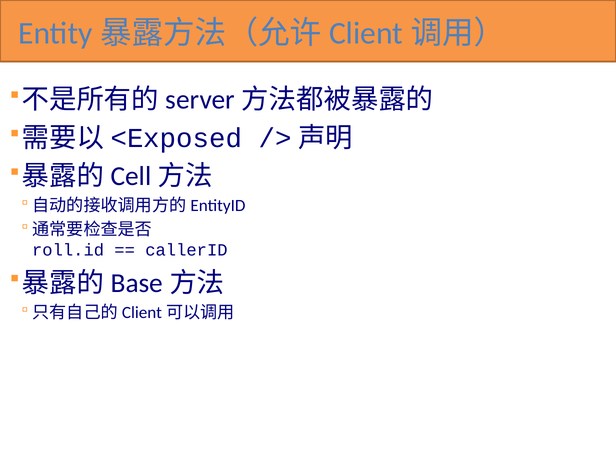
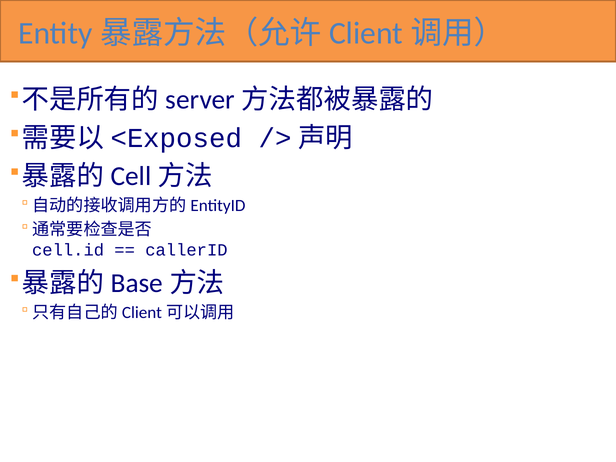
roll.id: roll.id -> cell.id (68, 250)
